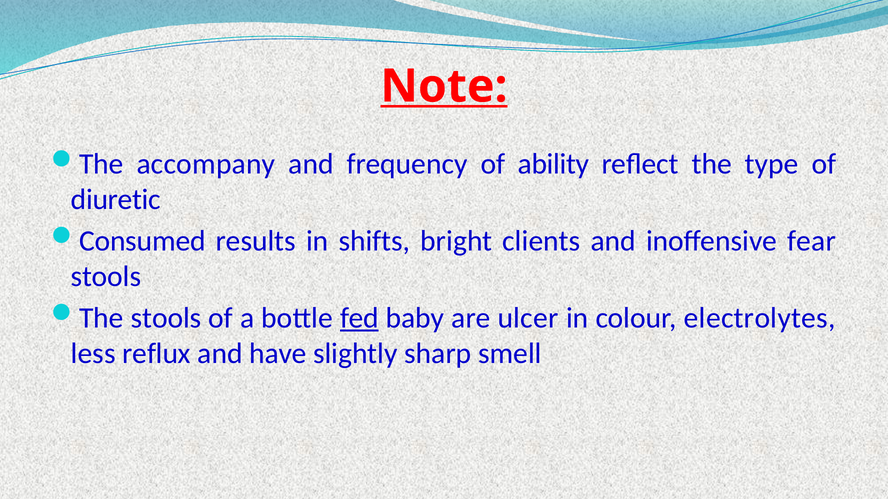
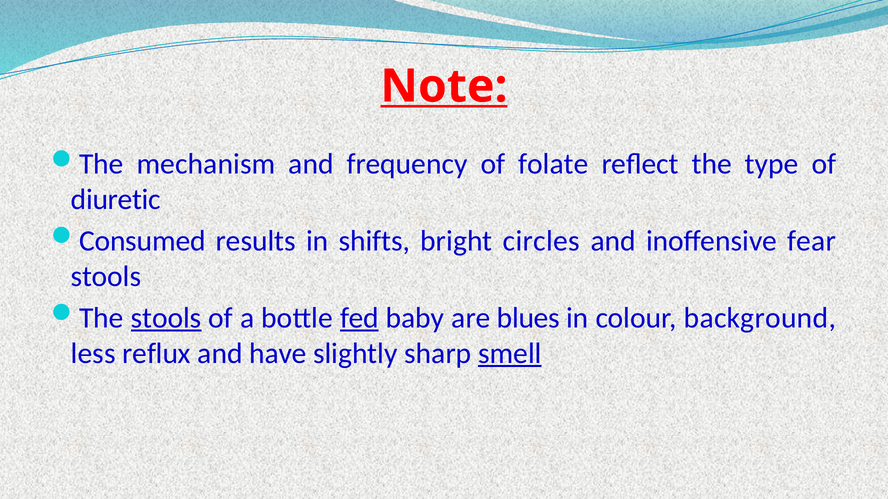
accompany: accompany -> mechanism (206, 164)
ability: ability -> folate (553, 164)
clients: clients -> circles (541, 241)
stools underline: none -> present (166, 318)
ulcer: ulcer -> blues (528, 318)
electrolytes: electrolytes -> background (760, 318)
smell underline: none -> present (510, 354)
